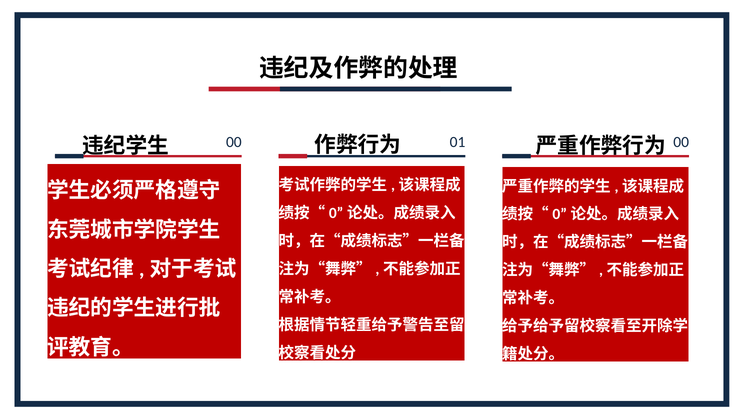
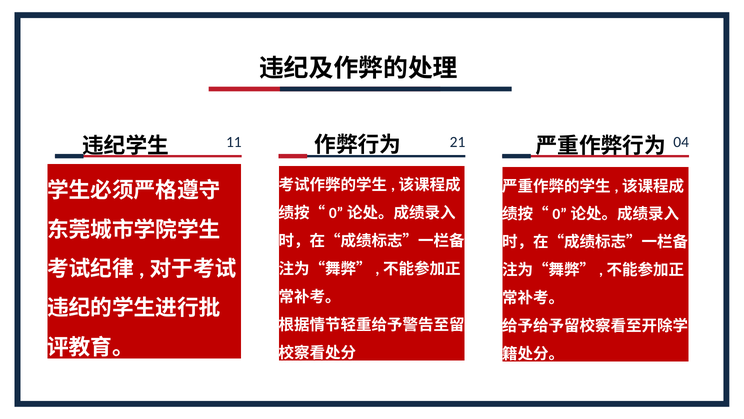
01: 01 -> 21 (458, 142)
00: 00 -> 04 (681, 142)
00: 00 -> 11 (234, 142)
